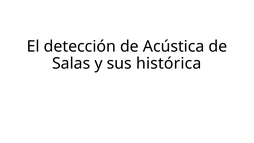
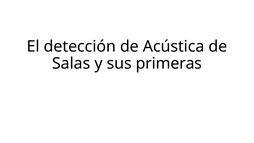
histórica: histórica -> primeras (169, 63)
